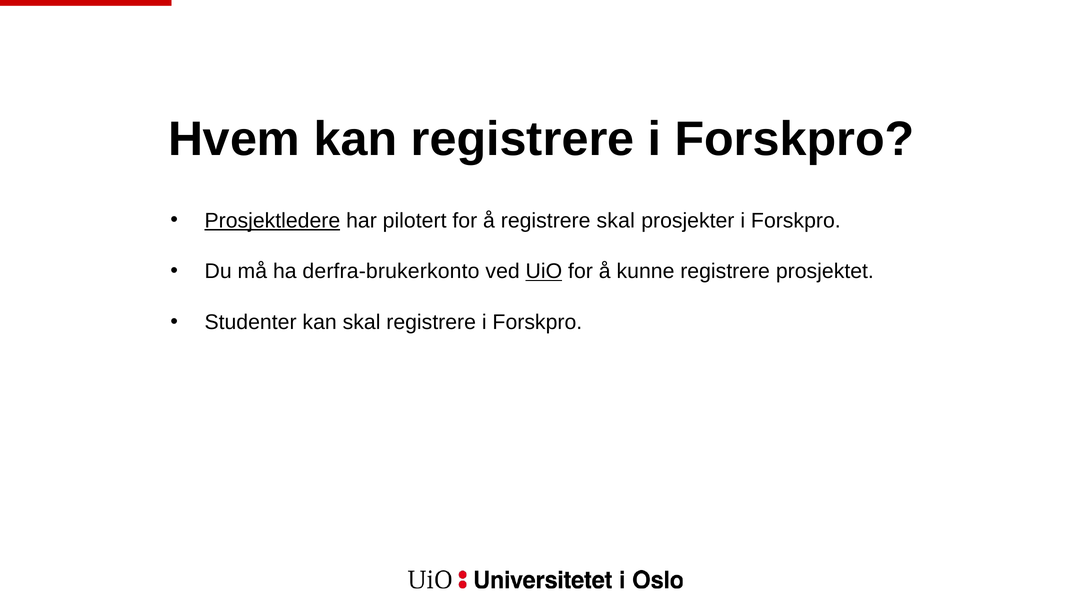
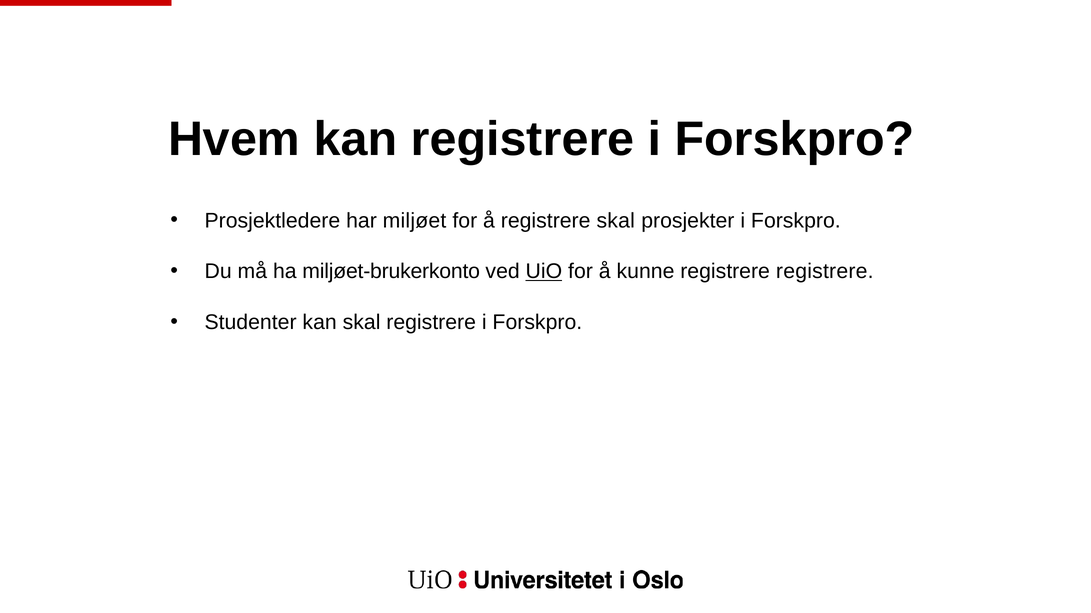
Prosjektledere underline: present -> none (272, 221)
pilotert: pilotert -> miljøet (415, 221)
derfra-brukerkonto: derfra-brukerkonto -> miljøet-brukerkonto (391, 272)
registrere prosjektet: prosjektet -> registrere (825, 272)
